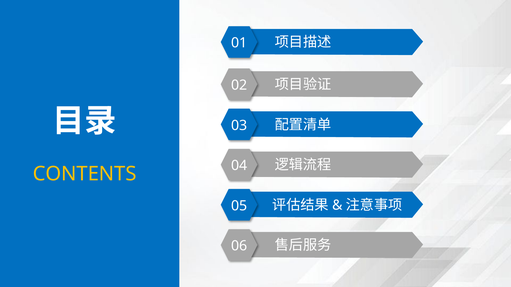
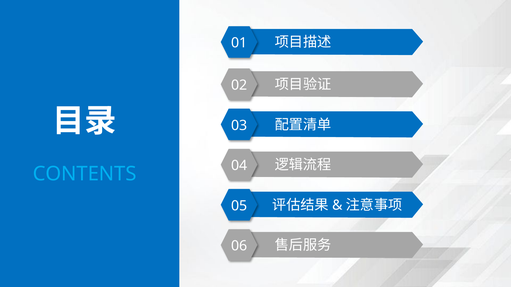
CONTENTS colour: yellow -> light blue (85, 174)
